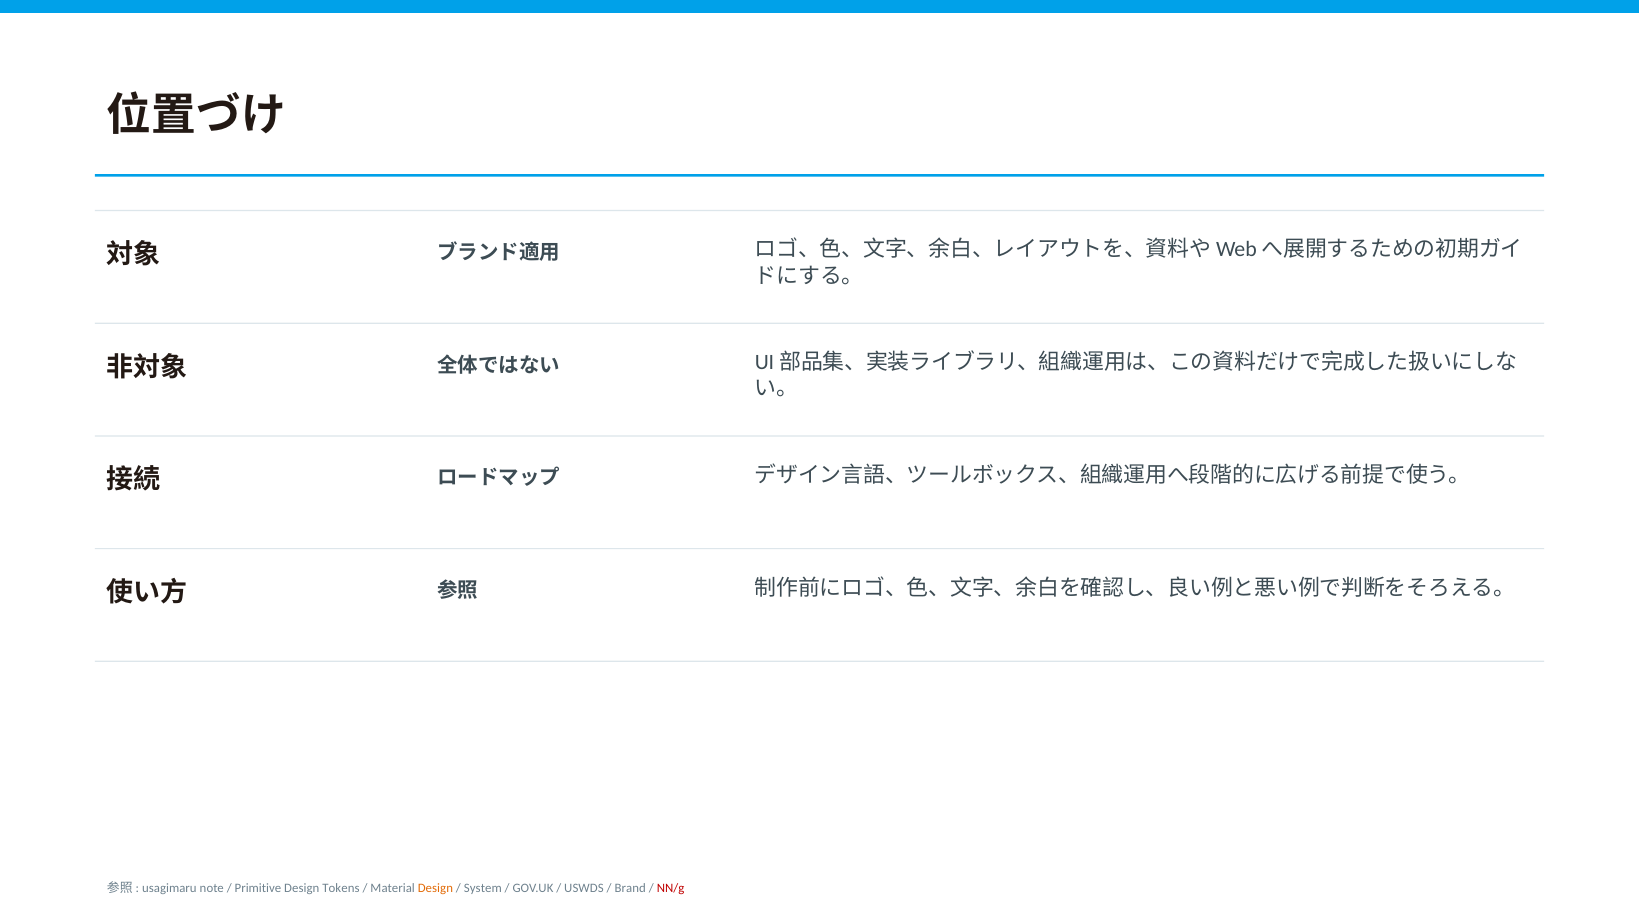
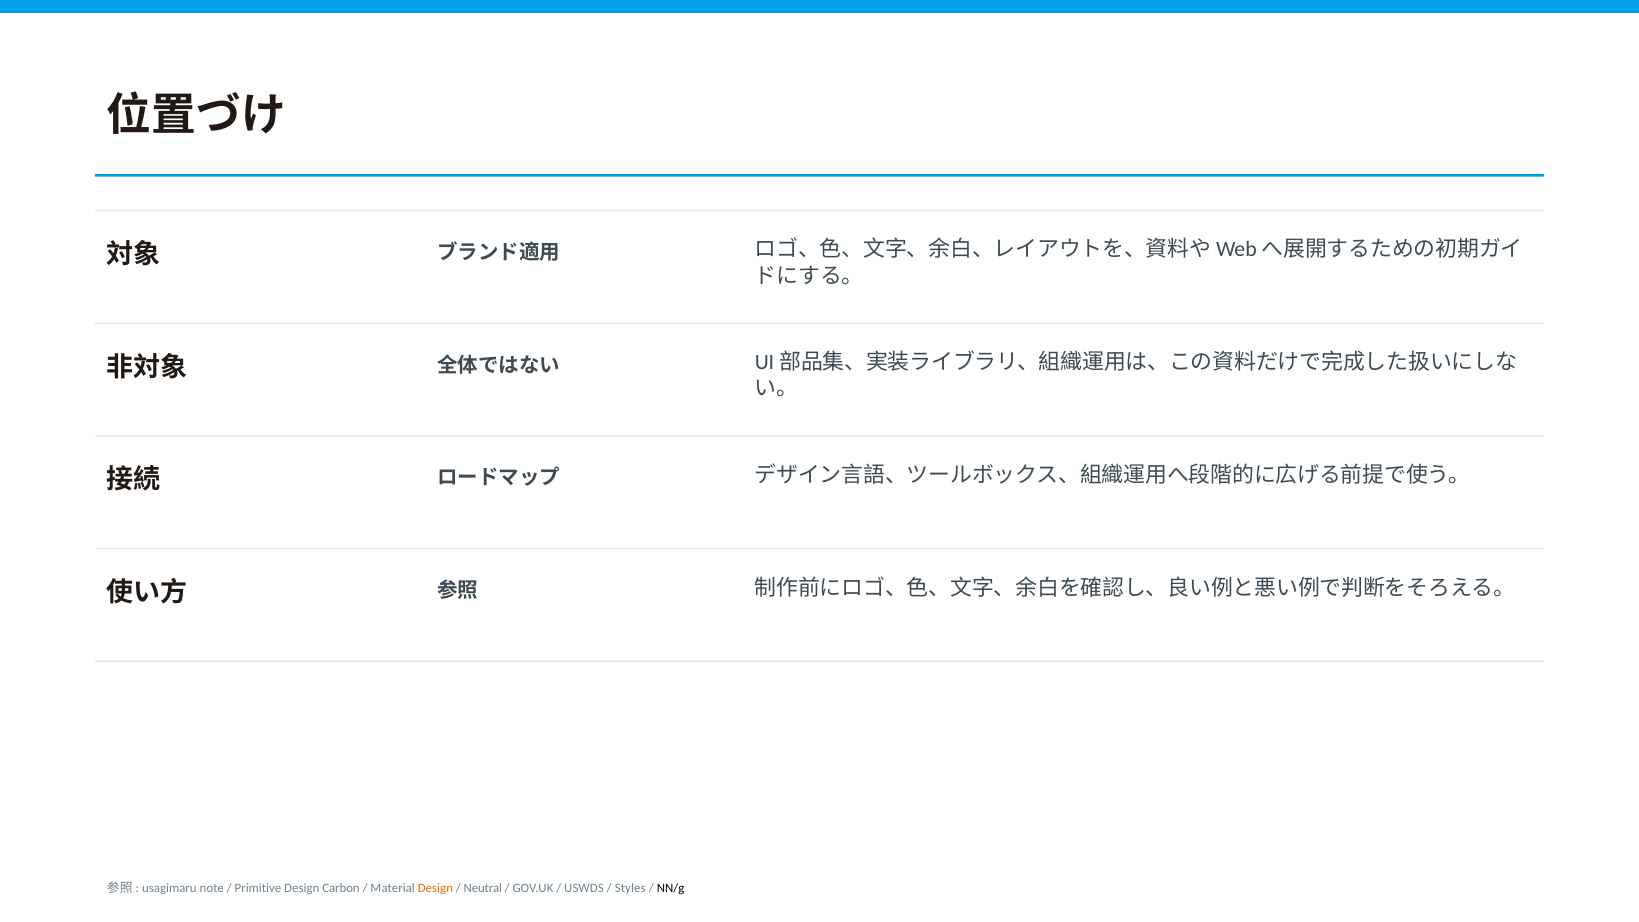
Tokens: Tokens -> Carbon (341, 888)
System: System -> Neutral (483, 888)
Brand: Brand -> Styles (630, 888)
NN/g colour: red -> black (671, 888)
